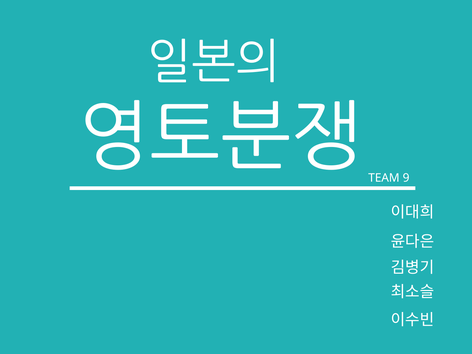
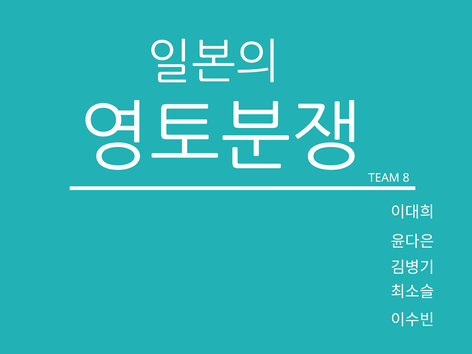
9: 9 -> 8 (406, 178)
